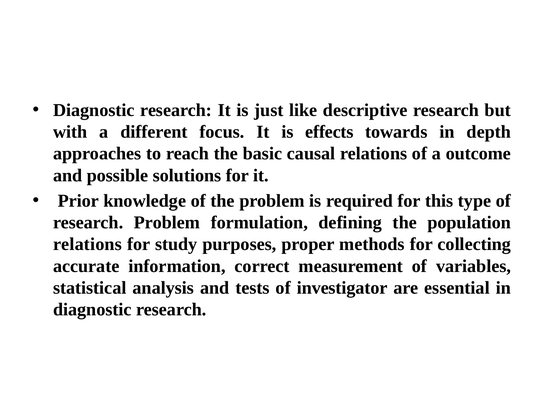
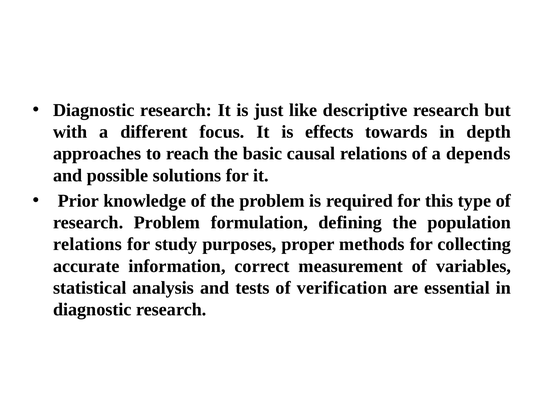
outcome: outcome -> depends (478, 154)
investigator: investigator -> verification (342, 288)
